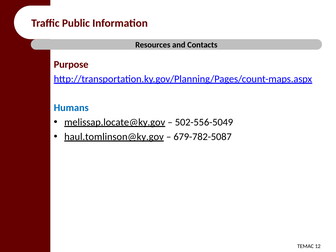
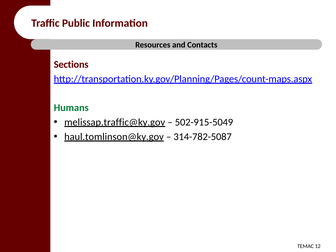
Purpose: Purpose -> Sections (71, 65)
Humans colour: blue -> green (71, 108)
melissap.locate@ky.gov: melissap.locate@ky.gov -> melissap.traffic@ky.gov (115, 122)
502-556-5049: 502-556-5049 -> 502-915-5049 (204, 122)
679-782-5087: 679-782-5087 -> 314-782-5087 (203, 137)
